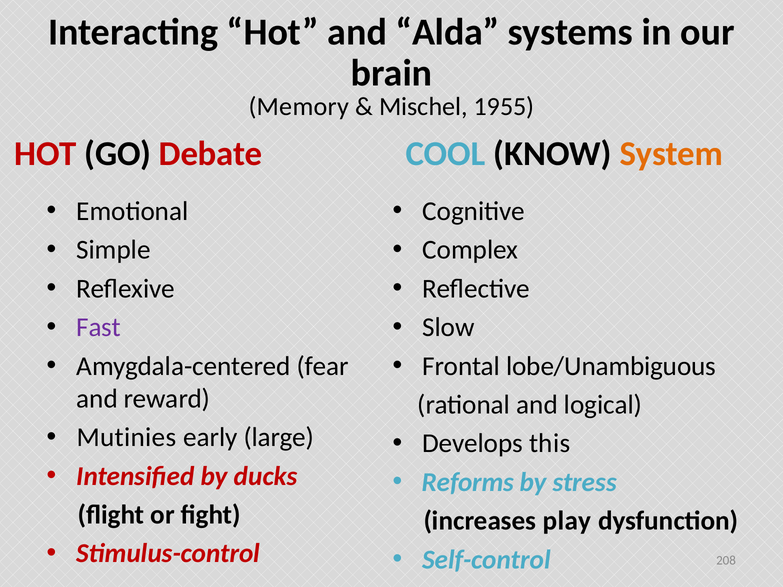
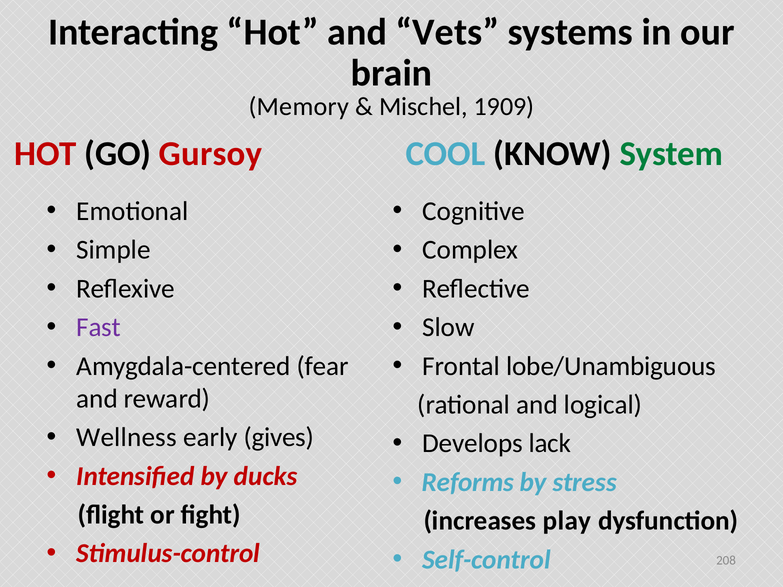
Alda: Alda -> Vets (447, 32)
1955: 1955 -> 1909 (504, 106)
Debate: Debate -> Gursoy (210, 154)
System colour: orange -> green (671, 154)
Mutinies: Mutinies -> Wellness (127, 438)
large: large -> gives (279, 438)
this: this -> lack (550, 444)
